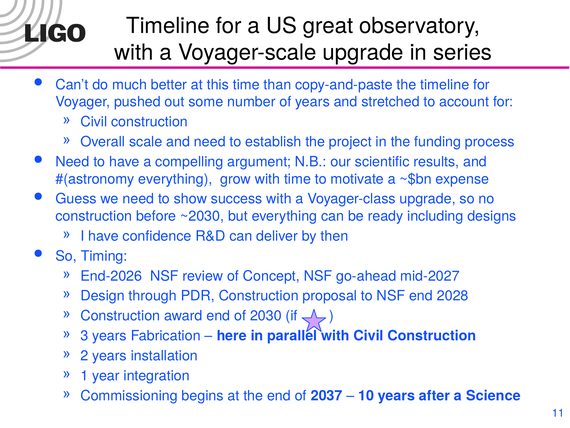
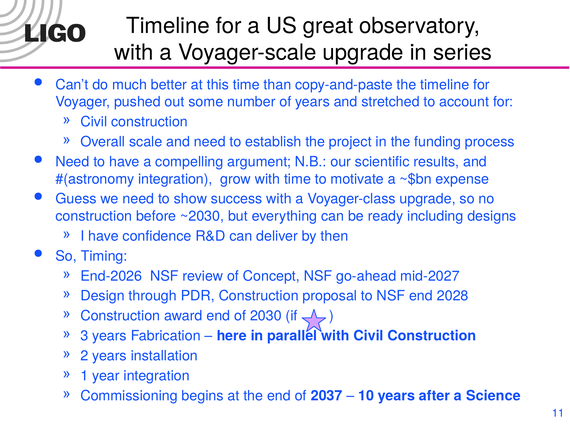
everything: everything -> integration (175, 179)
